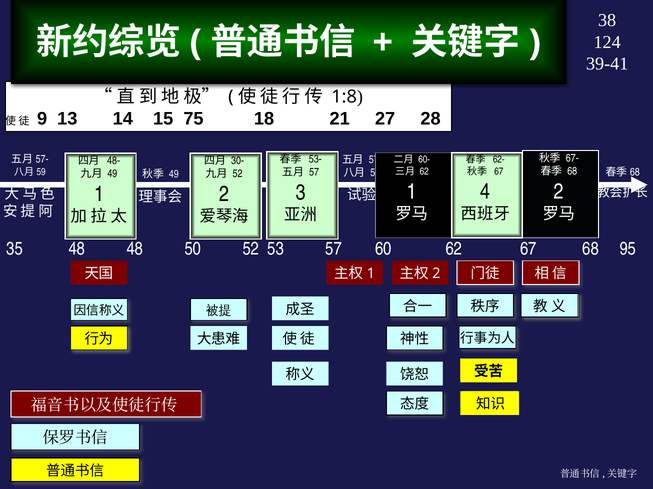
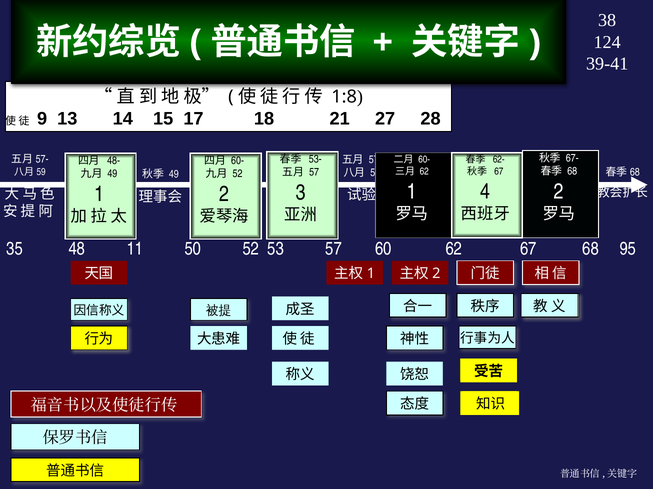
75: 75 -> 17 (193, 119)
30-: 30- -> 60- (238, 161)
48 48: 48 -> 11 (135, 249)
